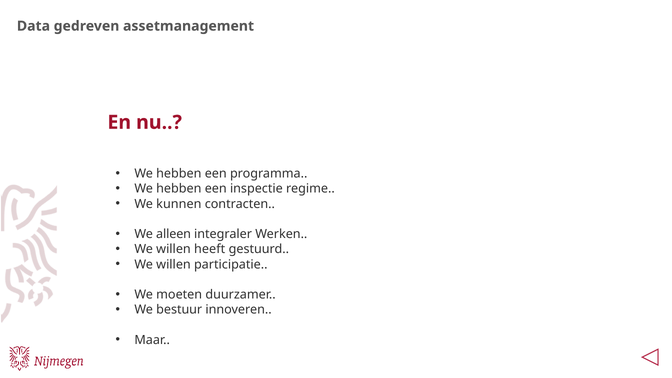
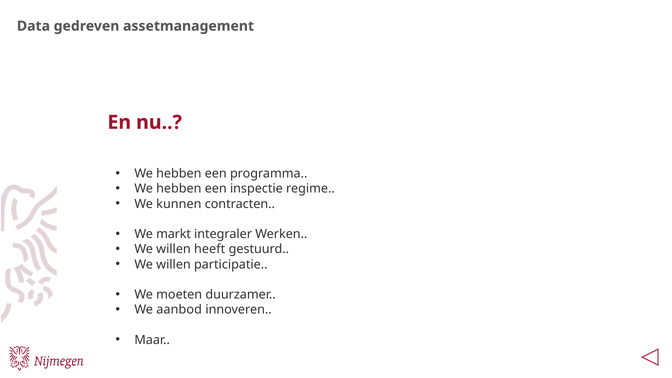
alleen: alleen -> markt (174, 234)
bestuur: bestuur -> aanbod (179, 310)
